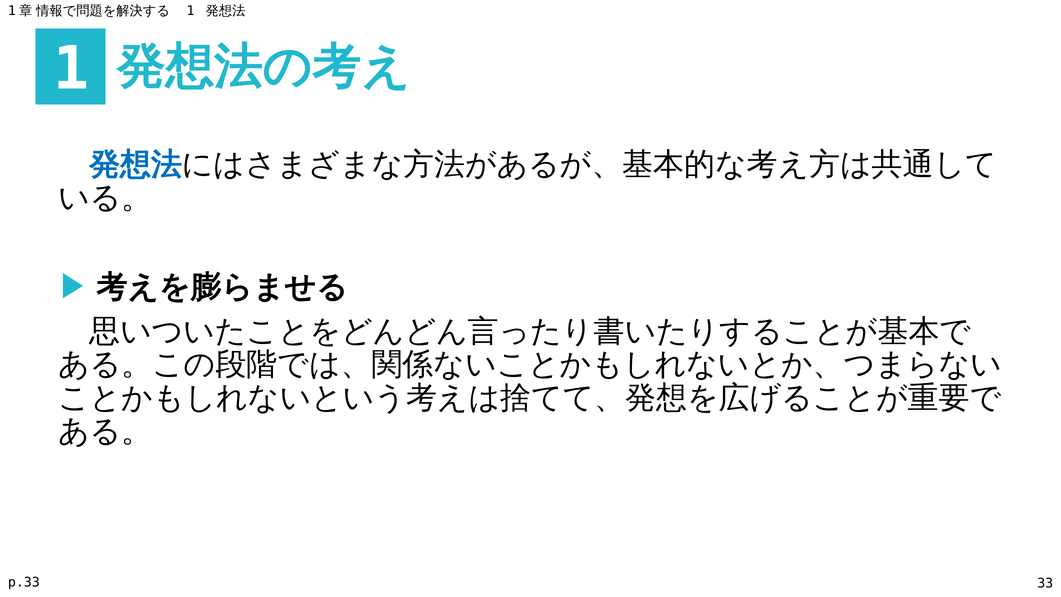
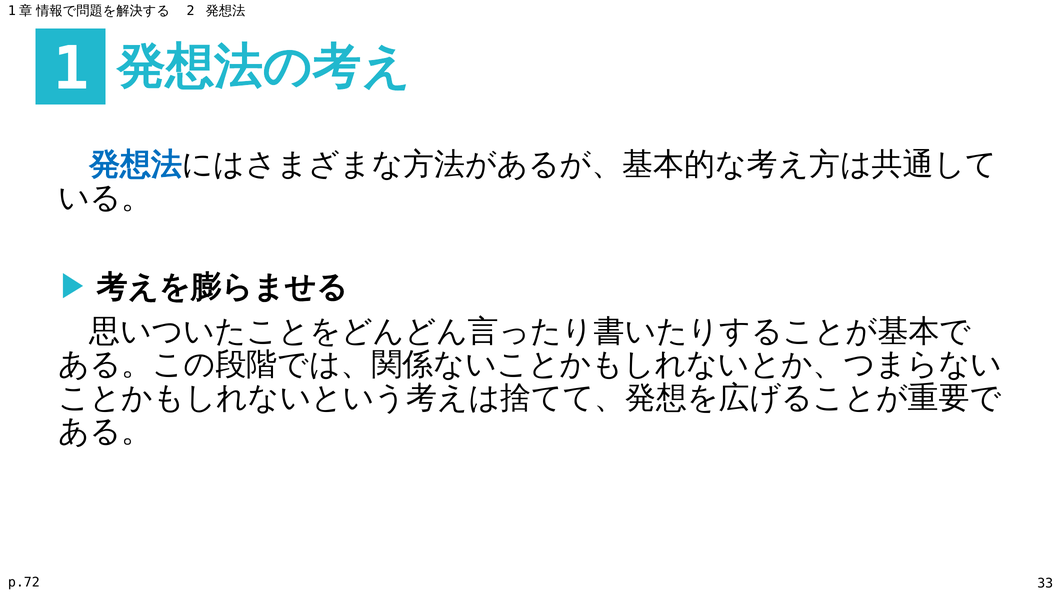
1: 1 -> 2 (191, 11)
p.33: p.33 -> p.72 (24, 582)
